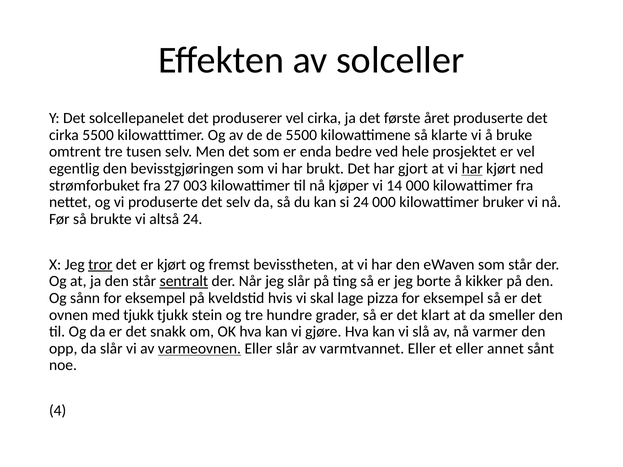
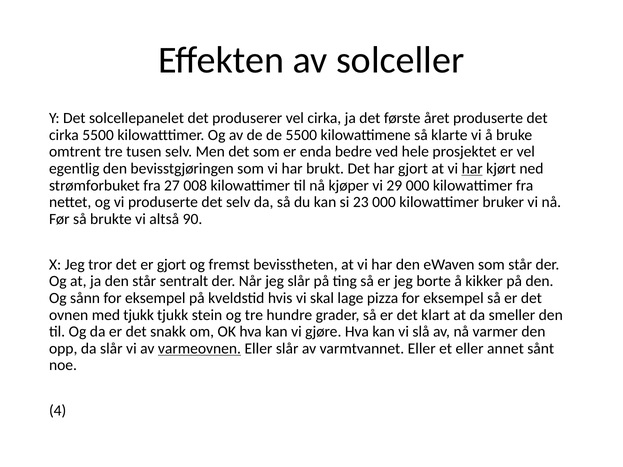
003: 003 -> 008 (195, 185)
14: 14 -> 29 (394, 185)
si 24: 24 -> 23 (361, 202)
altså 24: 24 -> 90 (192, 219)
tror underline: present -> none (100, 265)
er kjørt: kjørt -> gjort (172, 265)
sentralt underline: present -> none (184, 281)
